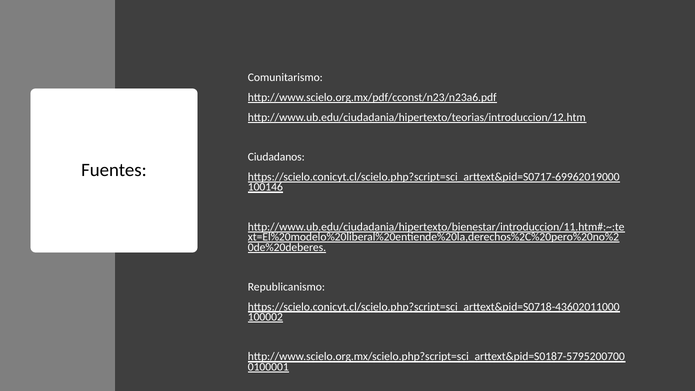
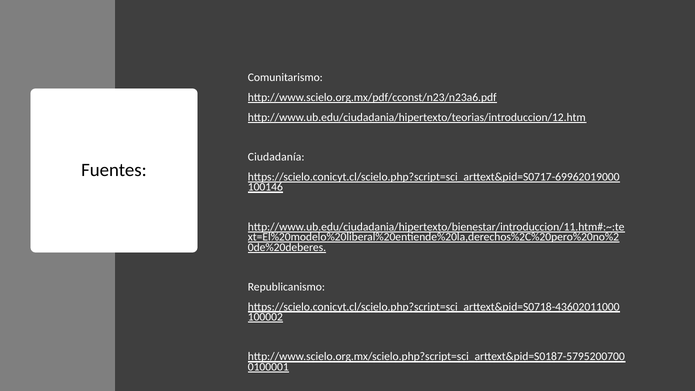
Ciudadanos: Ciudadanos -> Ciudadanía (276, 157)
